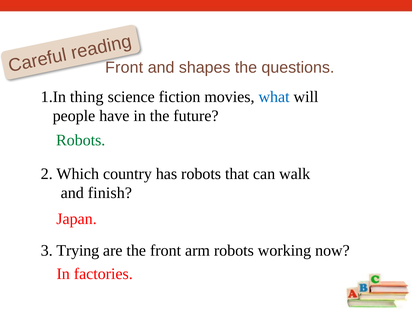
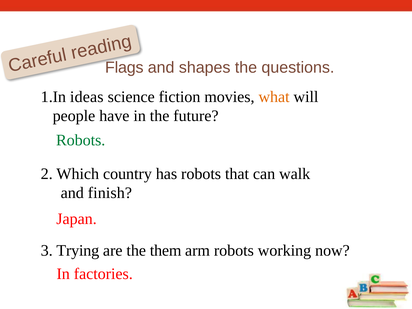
Front: Front -> Flags (124, 67)
thing: thing -> ideas (87, 97)
what colour: blue -> orange (274, 97)
the front: front -> them (166, 251)
